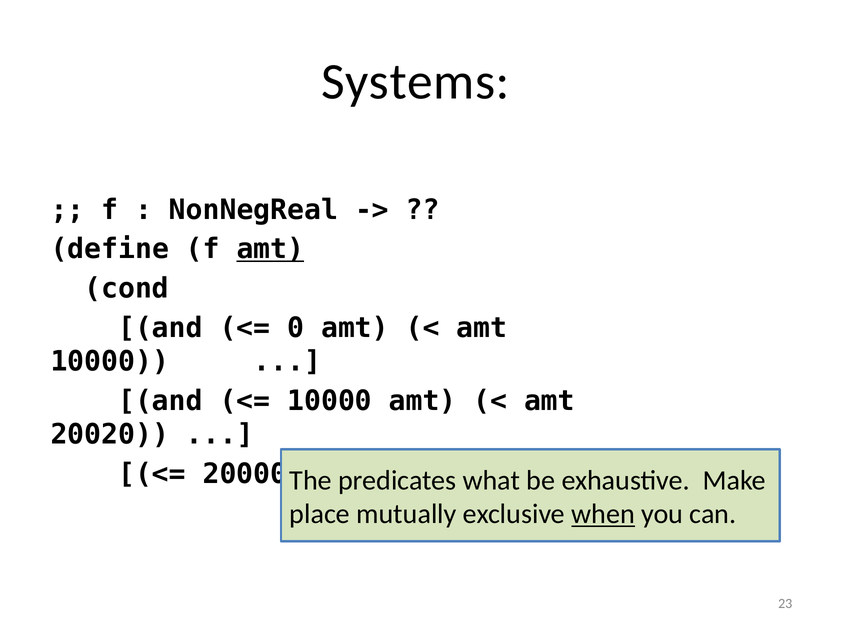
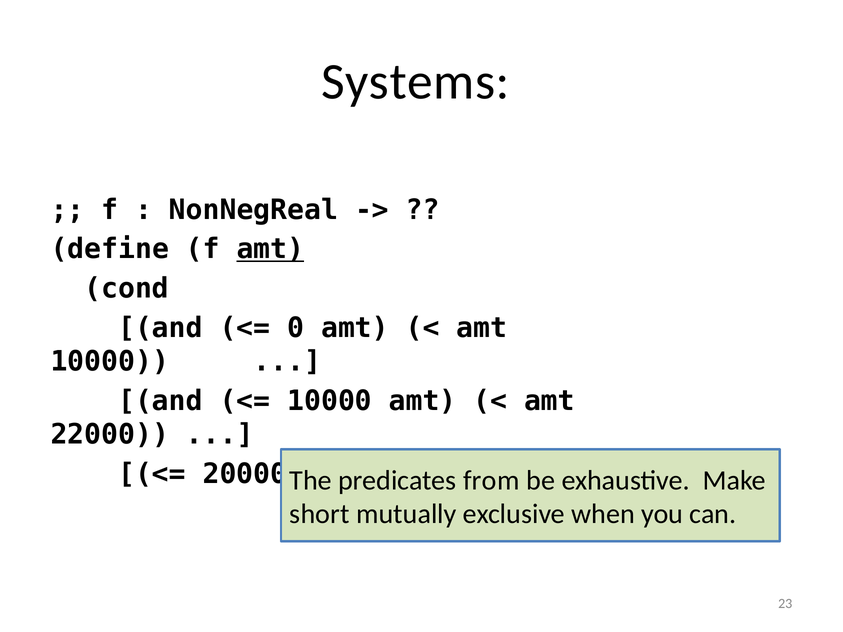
20020: 20020 -> 22000 (110, 435)
what: what -> from (491, 481)
place: place -> short (320, 514)
when underline: present -> none (603, 514)
